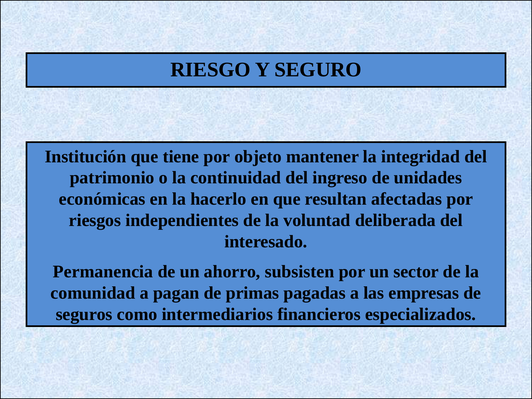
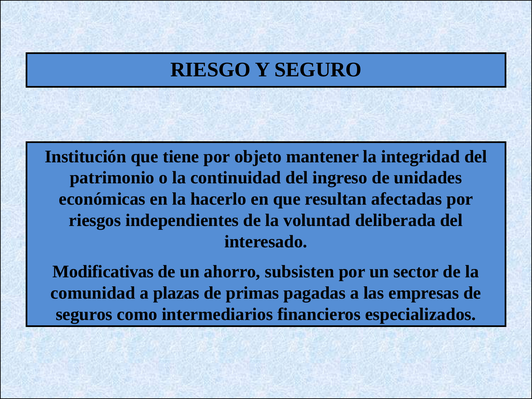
Permanencia: Permanencia -> Modificativas (103, 272)
pagan: pagan -> plazas (176, 293)
